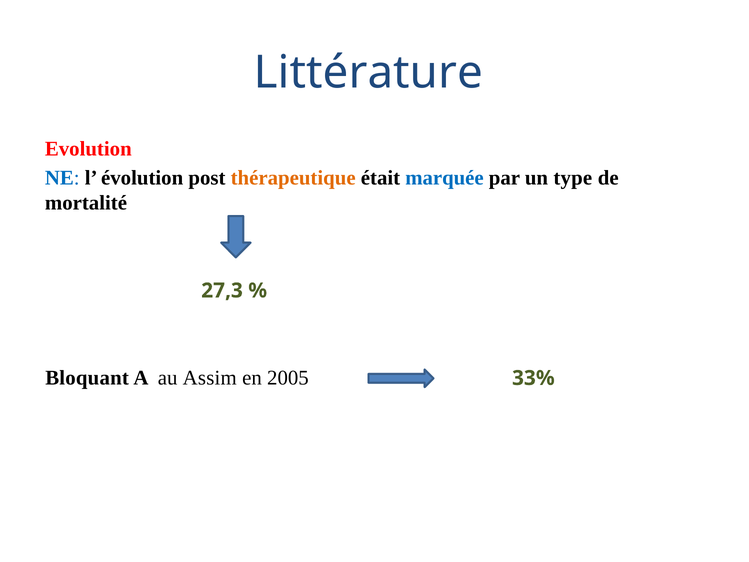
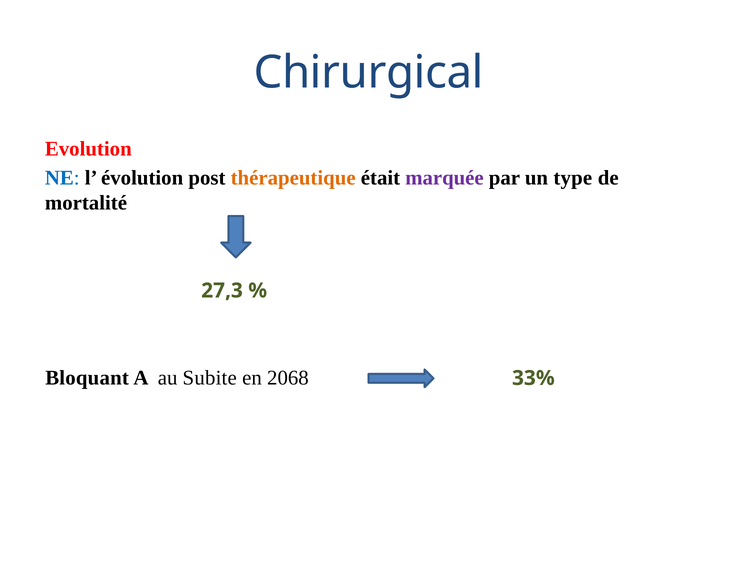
Littérature: Littérature -> Chirurgical (369, 73)
marquée colour: blue -> purple (444, 178)
Assim: Assim -> Subite (210, 378)
2005: 2005 -> 2068 (288, 378)
